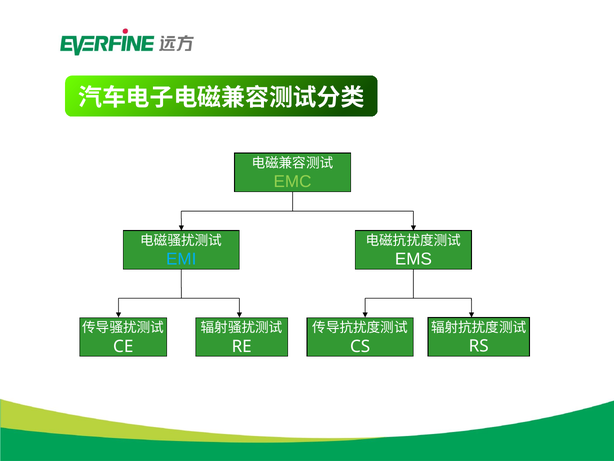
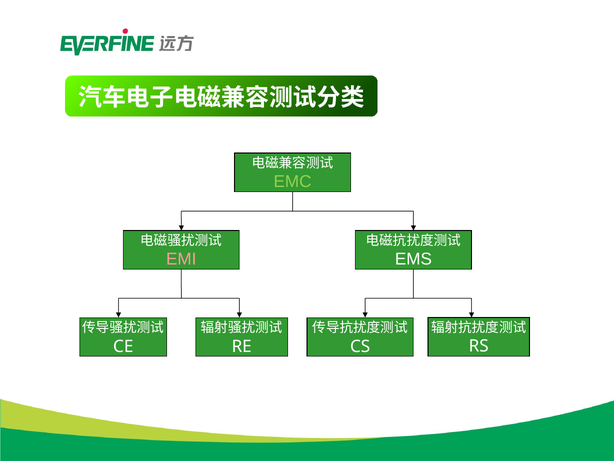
EMI colour: light blue -> pink (181, 259)
